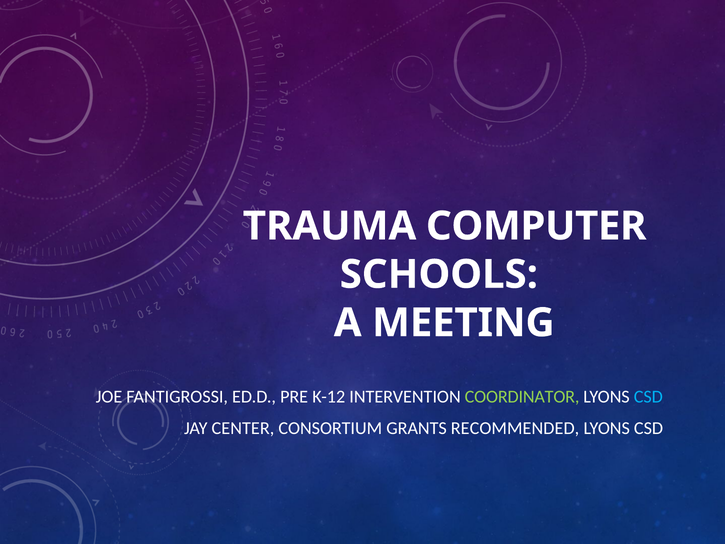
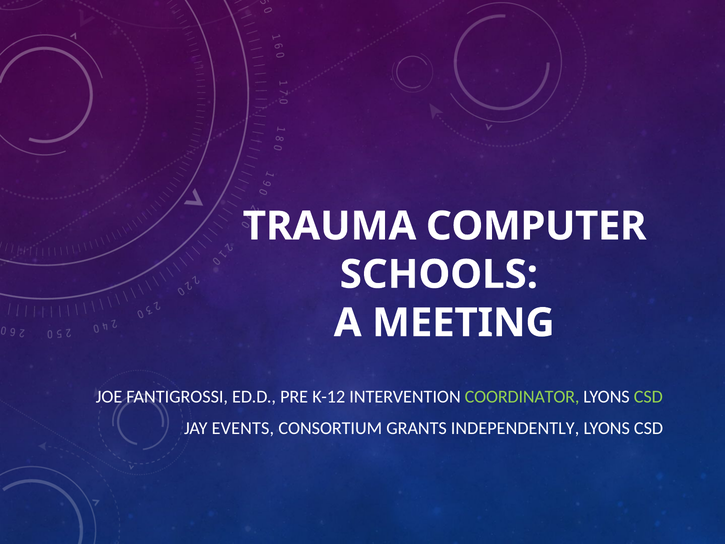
CSD colour: light blue -> light green (648, 396)
CENTER: CENTER -> EVENTS (243, 428)
RECOMMENDED: RECOMMENDED -> INDEPENDENTLY (515, 428)
